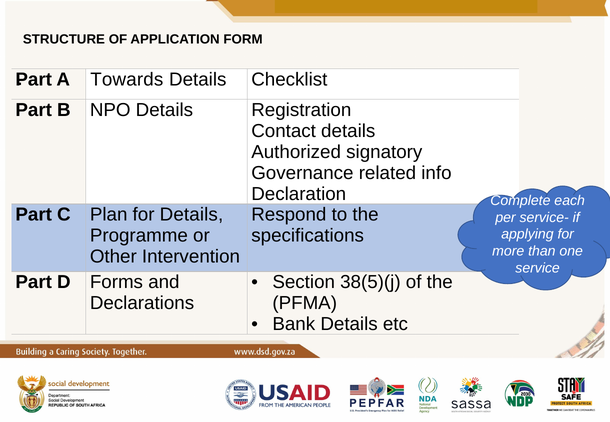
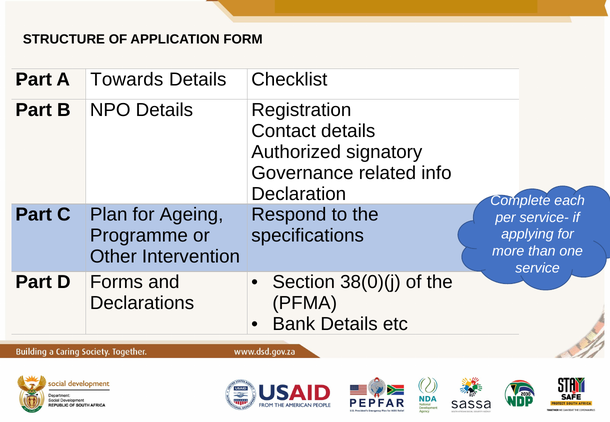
for Details: Details -> Ageing (192, 215)
38(5)(j: 38(5)(j -> 38(0)(j (370, 282)
